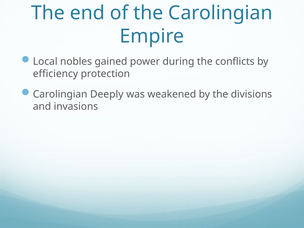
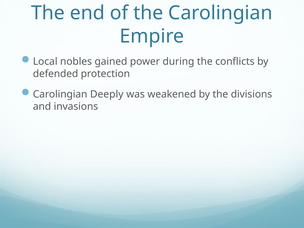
efficiency: efficiency -> defended (56, 74)
